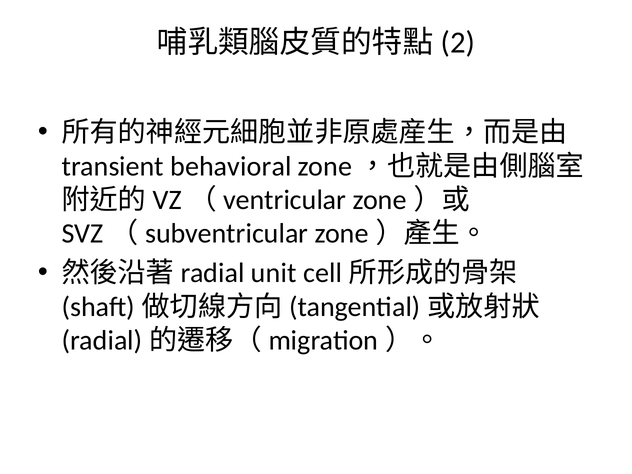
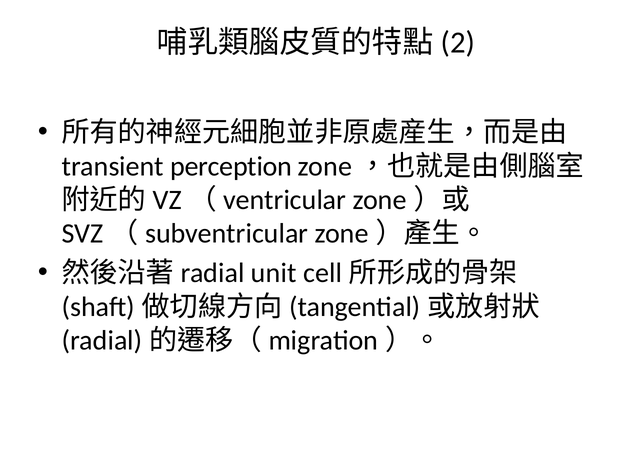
behavioral: behavioral -> perception (231, 166)
